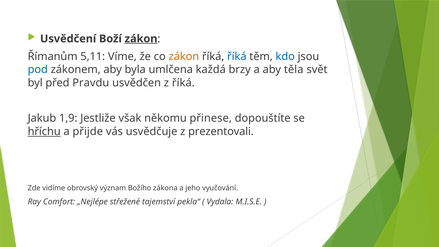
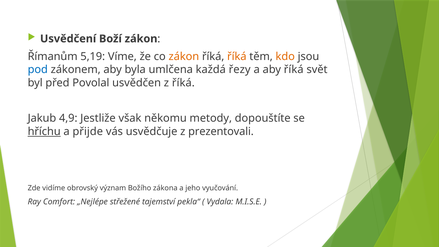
zákon underline: present -> none (141, 39)
5,11: 5,11 -> 5,19 (93, 56)
říká colour: blue -> orange (237, 56)
kdo colour: blue -> orange (285, 56)
brzy: brzy -> řezy (240, 70)
aby těla: těla -> říká (294, 70)
Pravdu: Pravdu -> Povolal (91, 83)
1,9: 1,9 -> 4,9 (68, 118)
přinese: přinese -> metody (211, 118)
